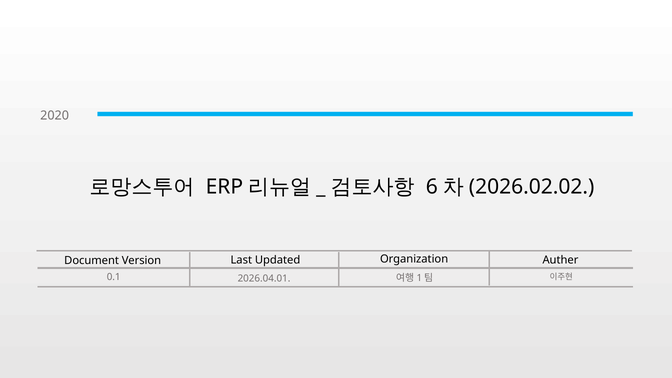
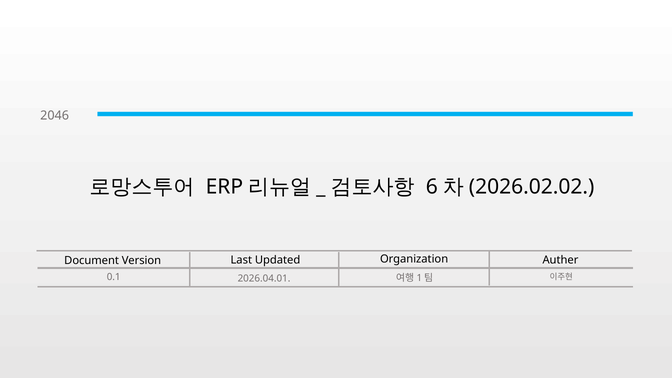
2020: 2020 -> 2046 (55, 116)
